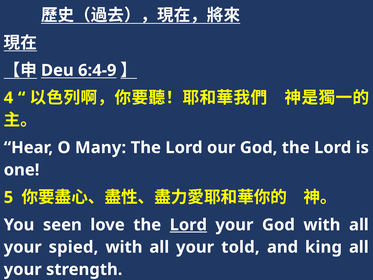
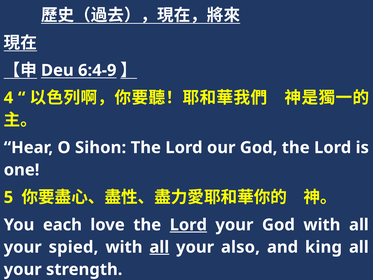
Many: Many -> Sihon (101, 147)
seen: seen -> each (62, 225)
all underline: none -> present (159, 247)
told: told -> also (240, 247)
